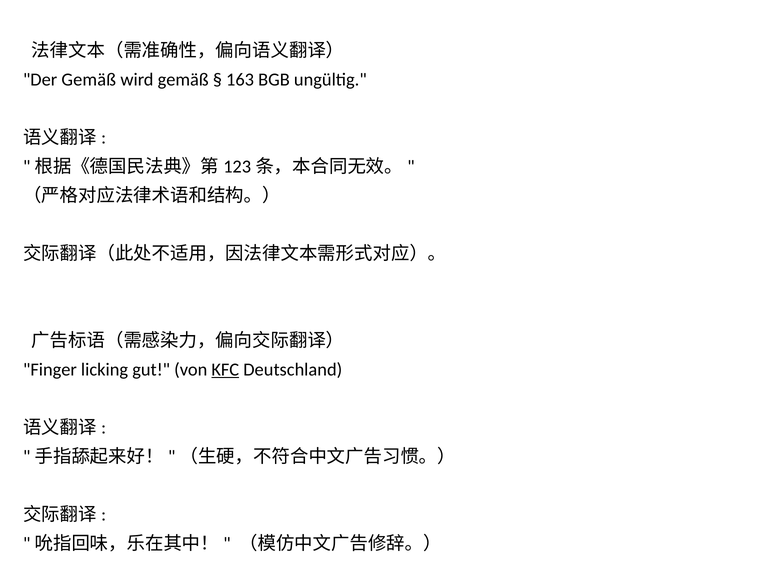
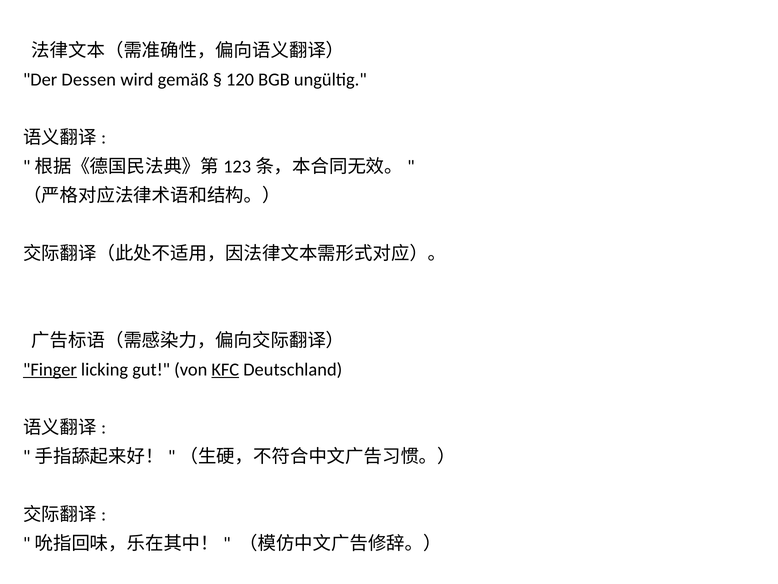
Der Gemäß: Gemäß -> Dessen (89, 79)
163: 163 -> 120 (240, 79)
Finger underline: none -> present (50, 369)
